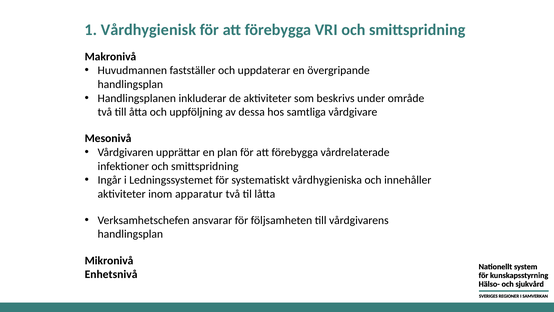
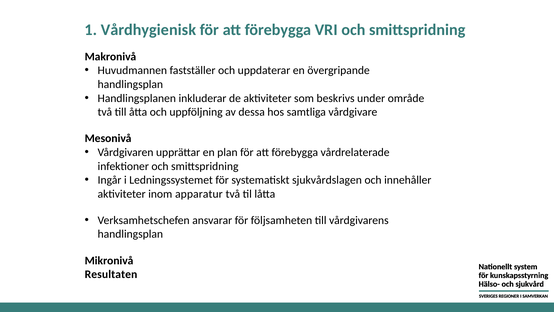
vårdhygieniska: vårdhygieniska -> sjukvårdslagen (327, 180)
Enhetsnivå: Enhetsnivå -> Resultaten (111, 274)
